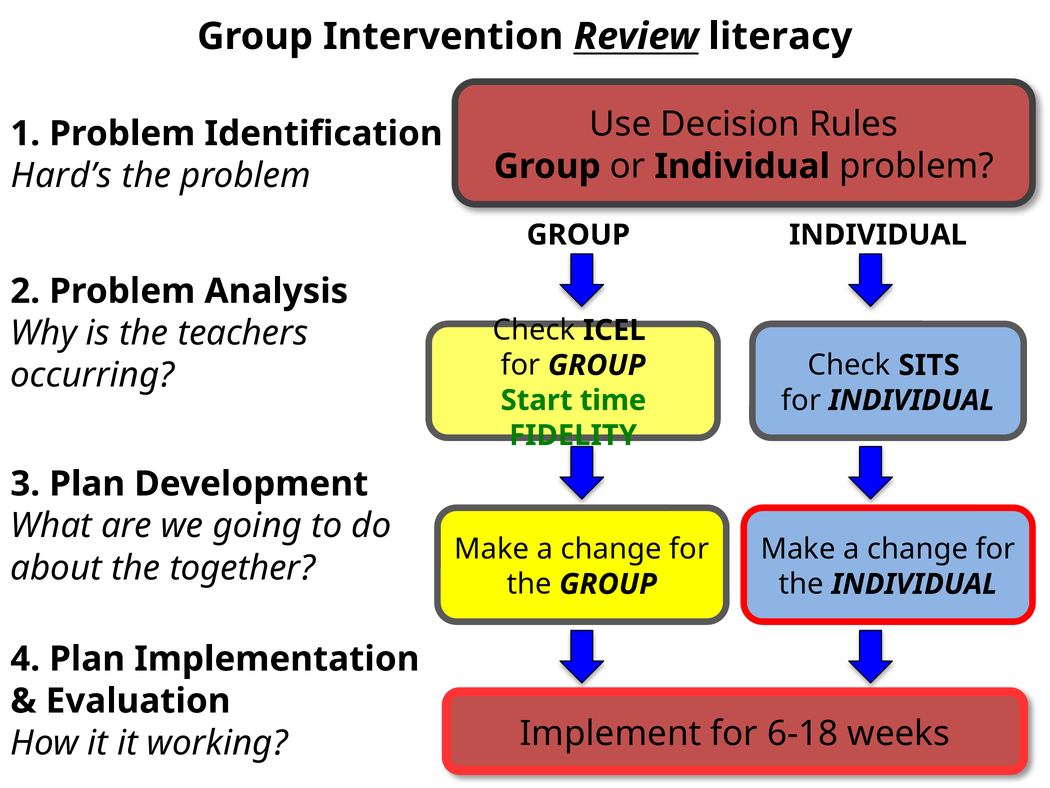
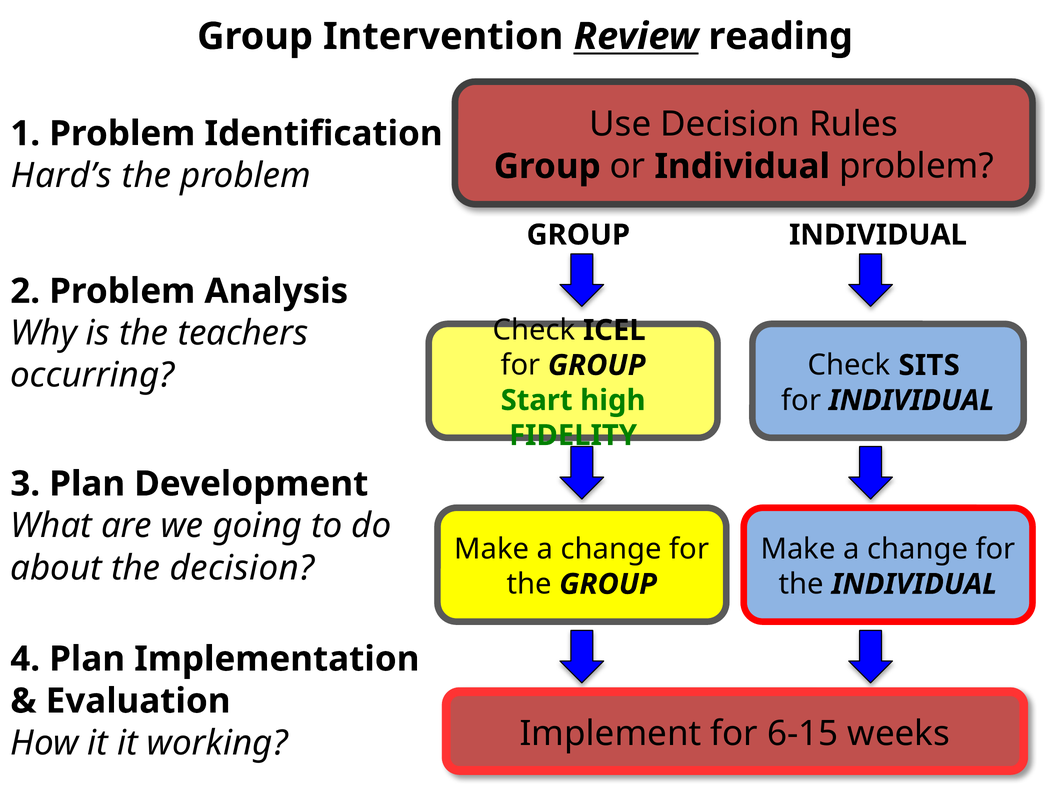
literacy: literacy -> reading (781, 36)
time: time -> high (613, 400)
the together: together -> decision (242, 568)
6-18: 6-18 -> 6-15 (803, 733)
